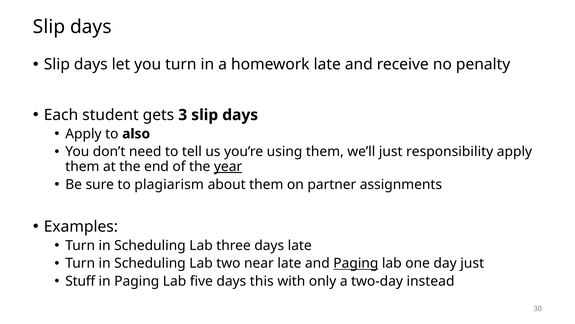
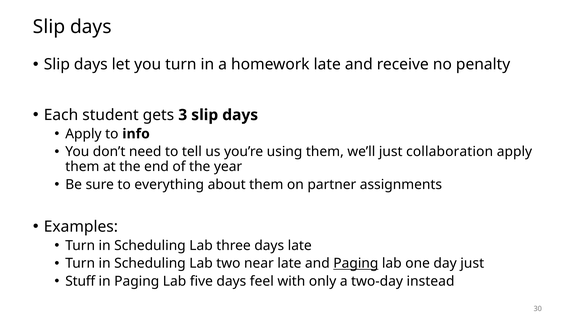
also: also -> info (136, 134)
responsibility: responsibility -> collaboration (450, 151)
year underline: present -> none (228, 166)
plagiarism: plagiarism -> everything (169, 184)
this: this -> feel (262, 281)
